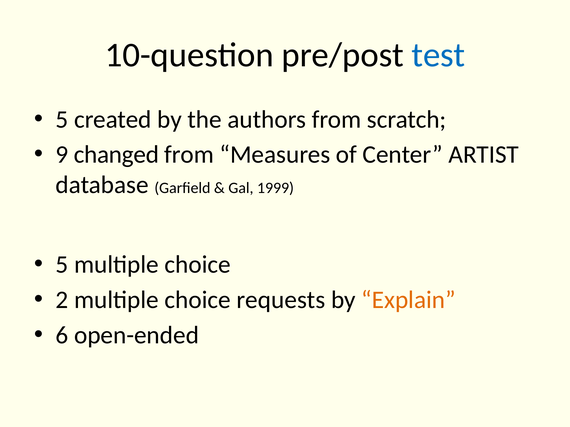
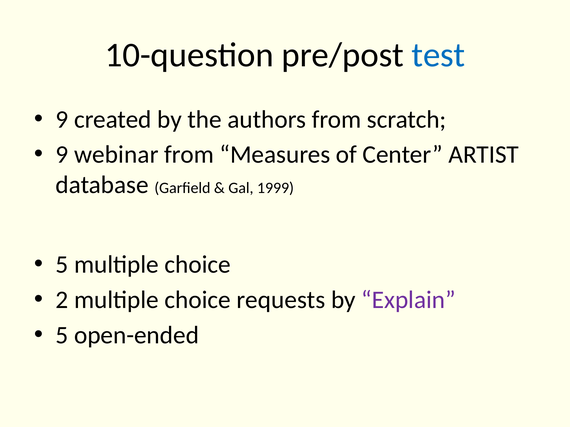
5: 5 -> 9 (62, 120)
changed: changed -> webinar (116, 155)
Explain colour: orange -> purple (409, 300)
6: 6 -> 5 (62, 335)
